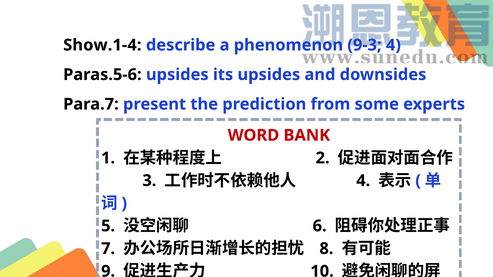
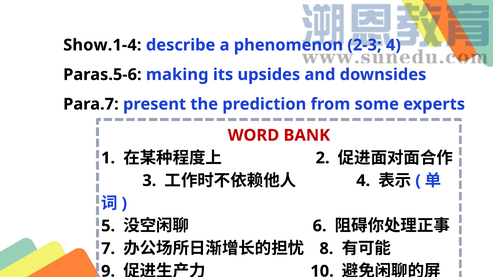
9-3: 9-3 -> 2-3 (364, 45)
Paras.5-6 upsides: upsides -> making (177, 75)
